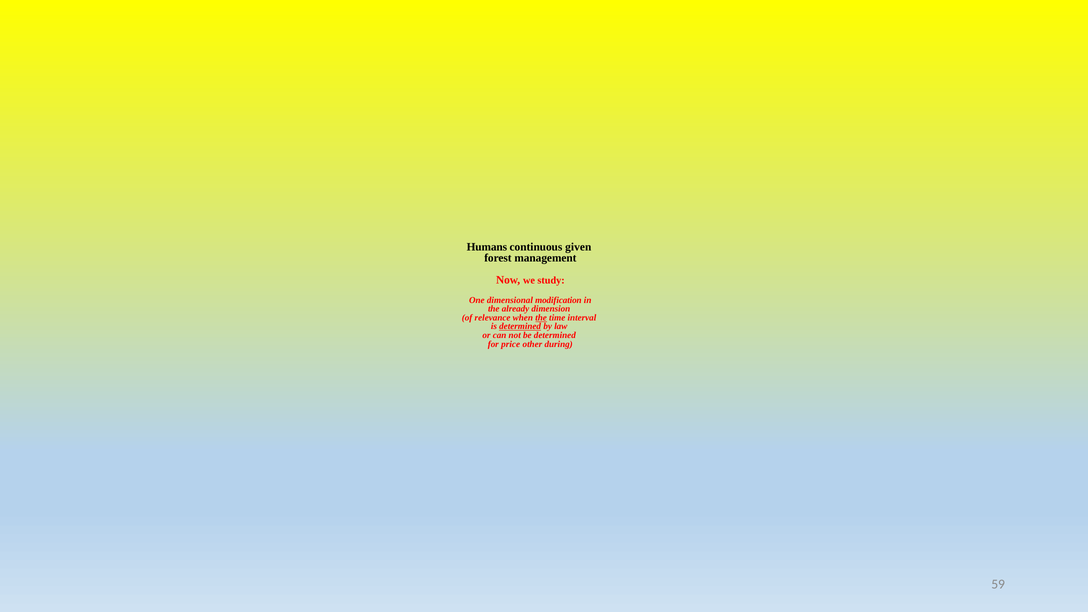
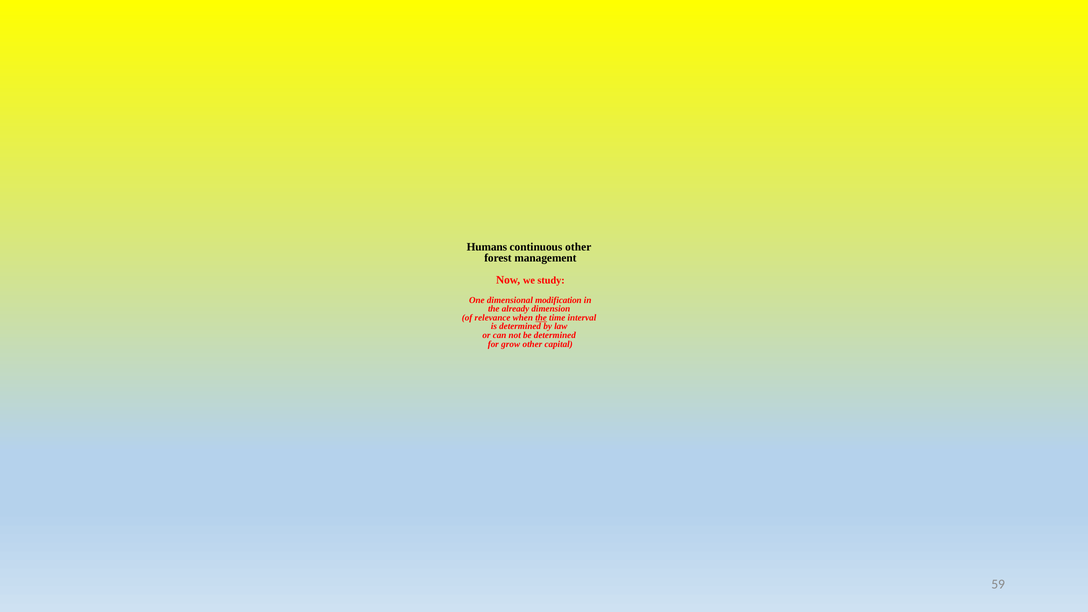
continuous given: given -> other (578, 247)
determined underline: present -> none (520, 326)
price: price -> grow (511, 344)
during: during -> capital (559, 344)
